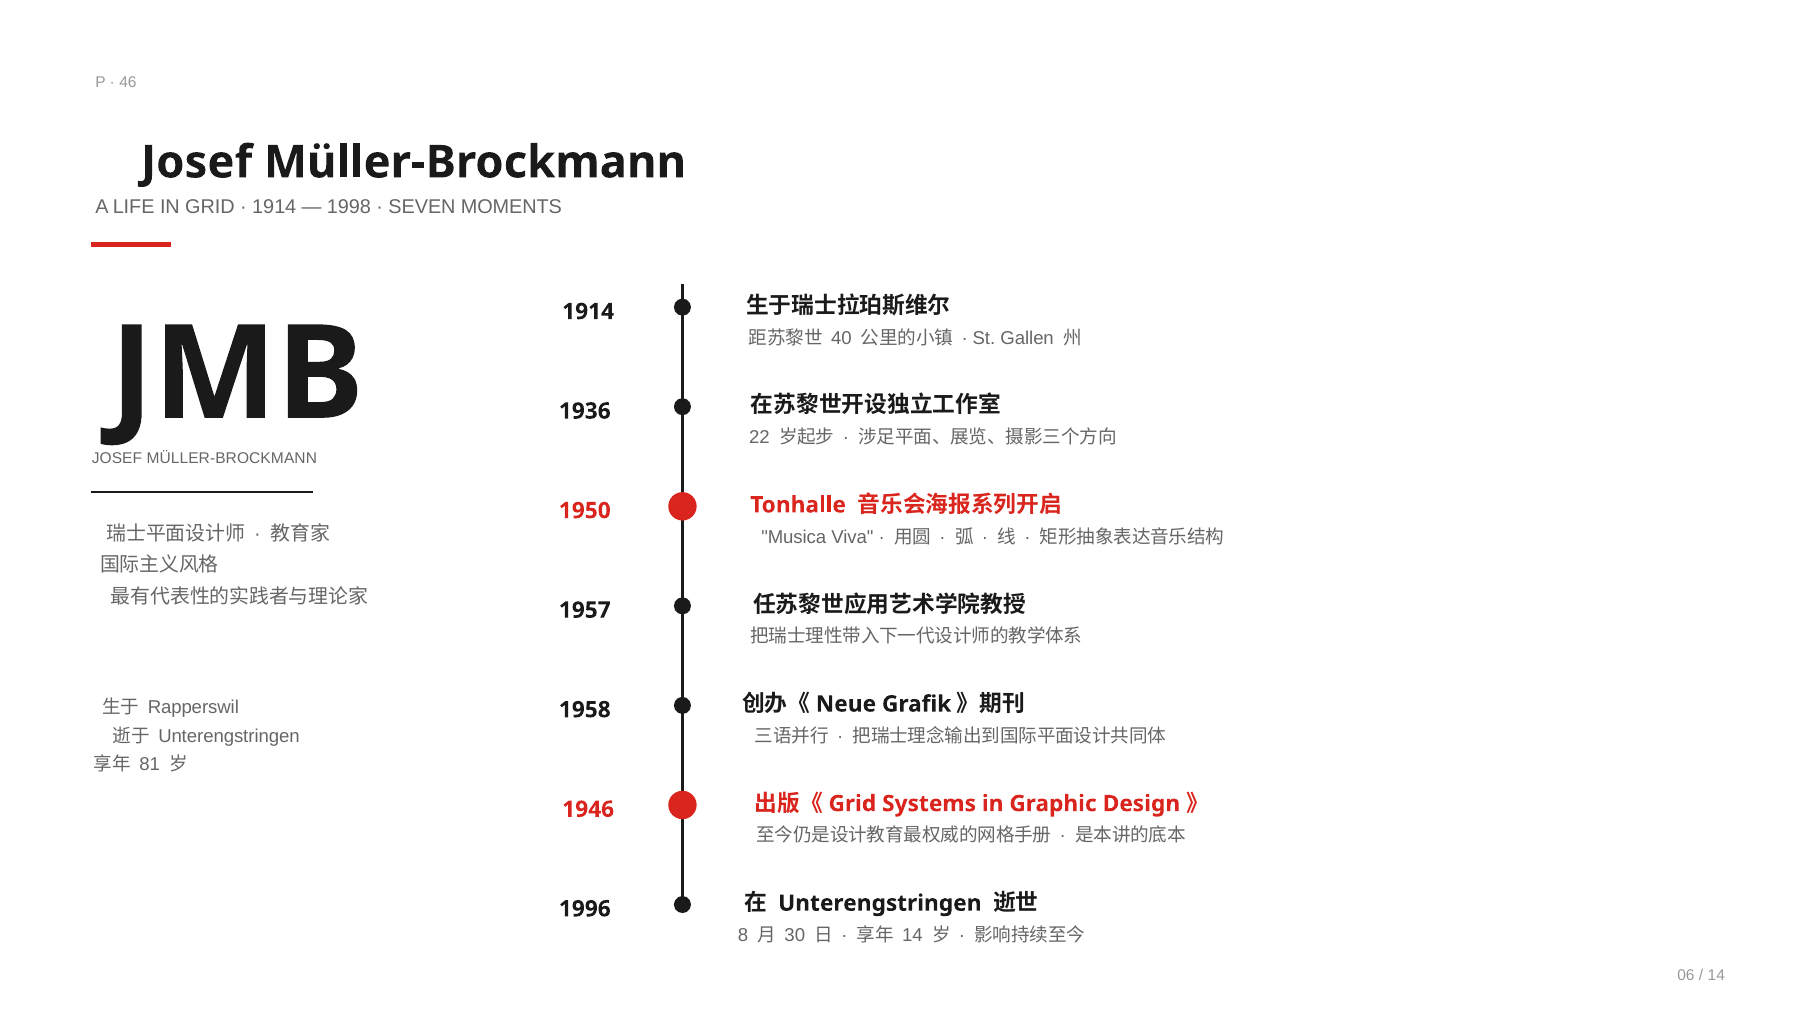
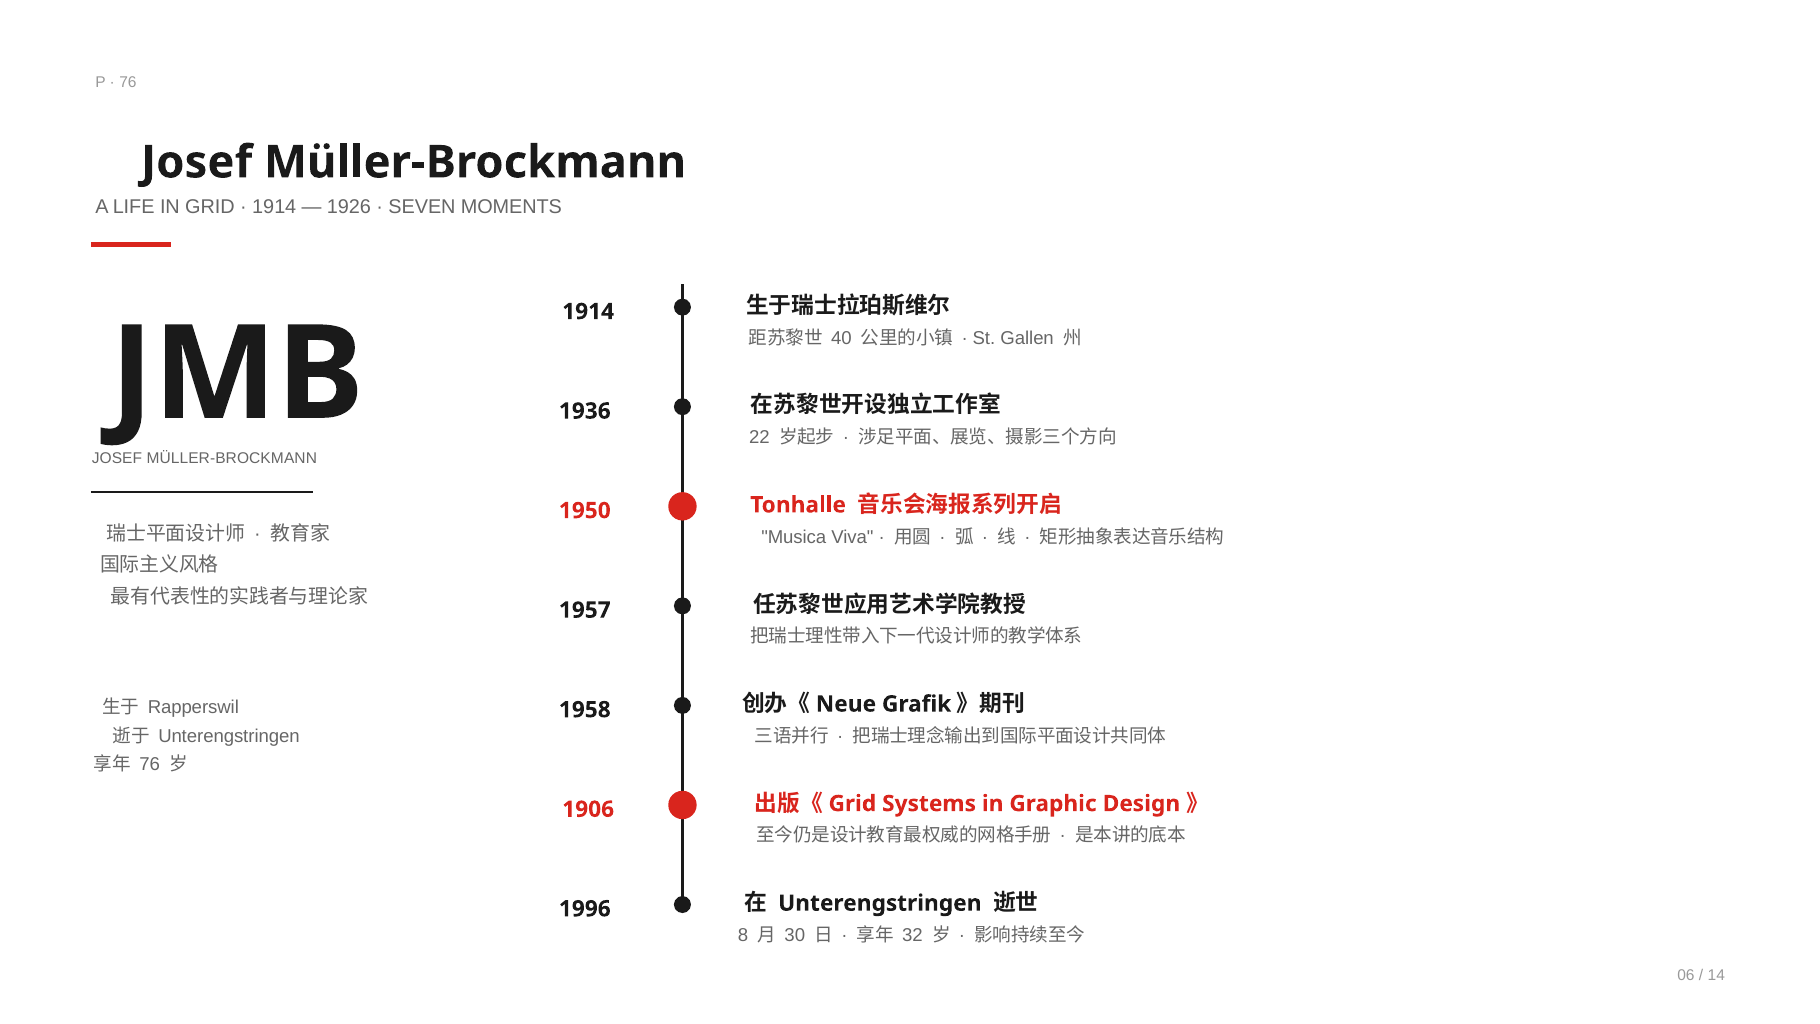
46: 46 -> 76 (128, 83)
1998: 1998 -> 1926 (349, 207)
81: 81 -> 76 (150, 764)
1946: 1946 -> 1906 (588, 809)
14: 14 -> 32 (913, 935)
